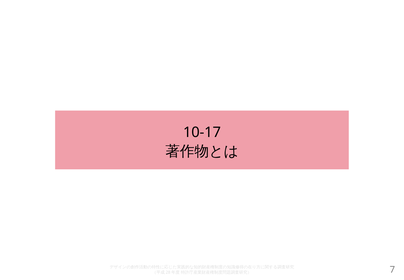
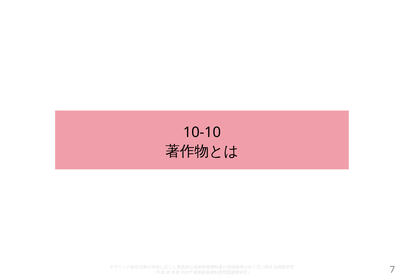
10-17: 10-17 -> 10-10 (202, 132)
